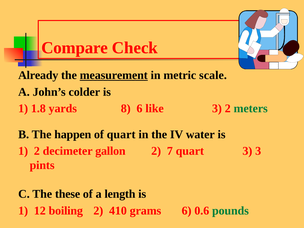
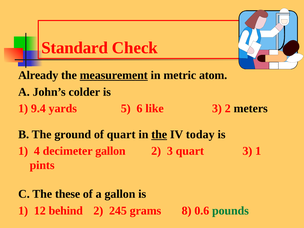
Compare: Compare -> Standard (75, 48)
scale: scale -> atom (213, 75)
1.8: 1.8 -> 9.4 (38, 108)
8: 8 -> 5 (126, 108)
meters colour: green -> black (251, 108)
happen: happen -> ground (73, 134)
the underline: none -> present (159, 134)
water: water -> today (200, 134)
1 2: 2 -> 4 (37, 151)
2 7: 7 -> 3 (170, 151)
3 3: 3 -> 1 (258, 151)
a length: length -> gallon (120, 194)
boiling: boiling -> behind (66, 211)
410: 410 -> 245 (118, 211)
grams 6: 6 -> 8 (187, 211)
